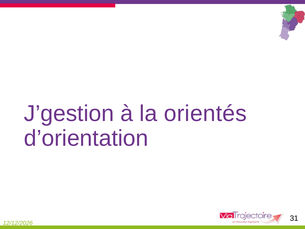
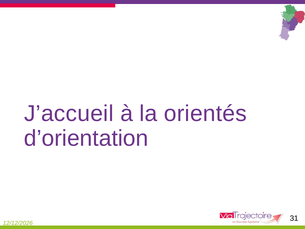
J’gestion: J’gestion -> J’accueil (69, 113)
